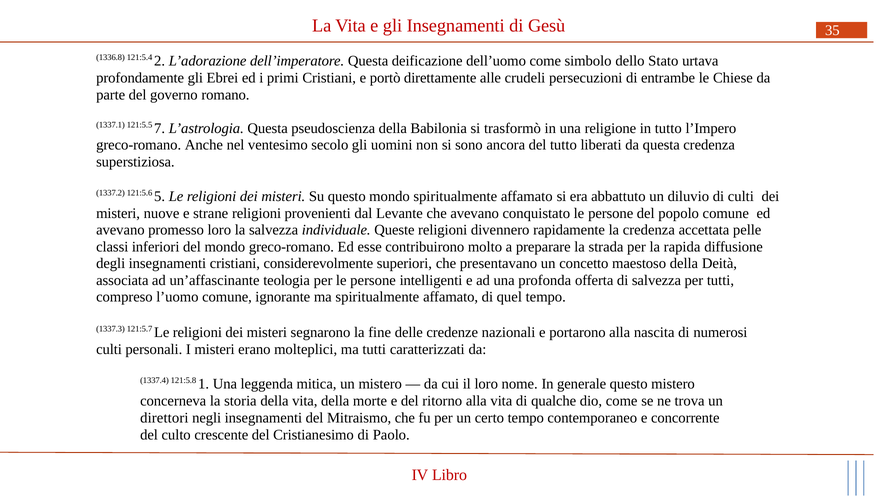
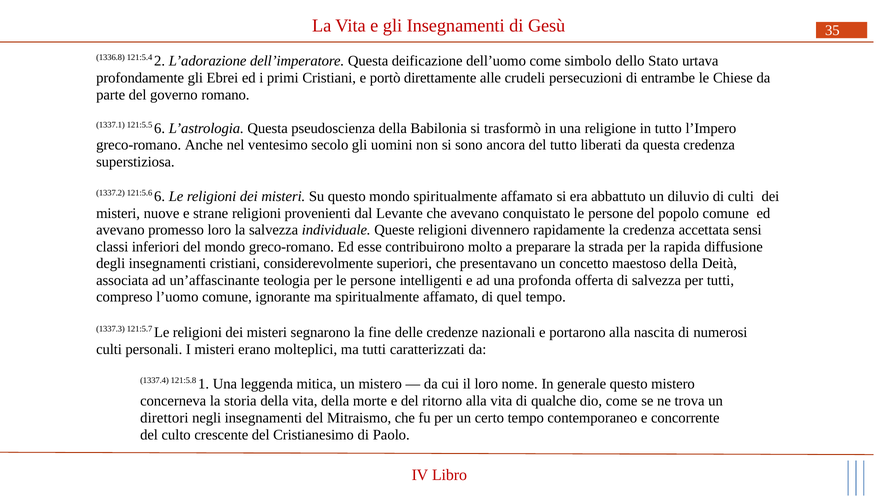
121:5.5 7: 7 -> 6 (160, 128)
121:5.6 5: 5 -> 6 (160, 197)
pelle: pelle -> sensi (747, 230)
